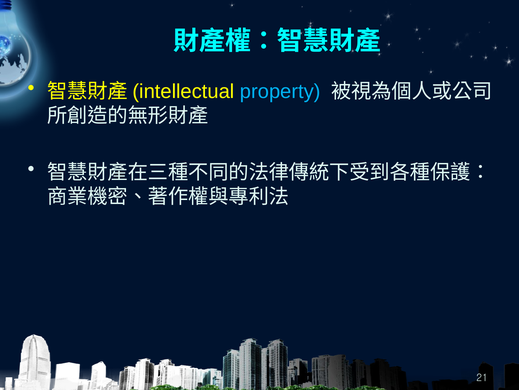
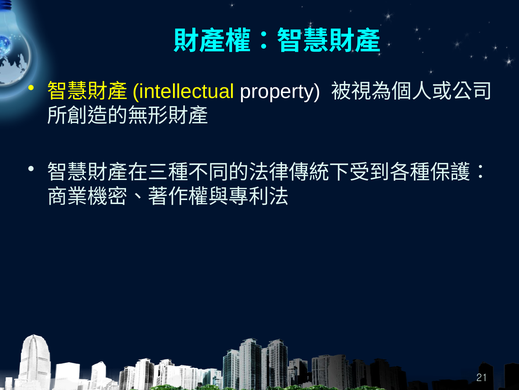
property colour: light blue -> white (280, 91)
